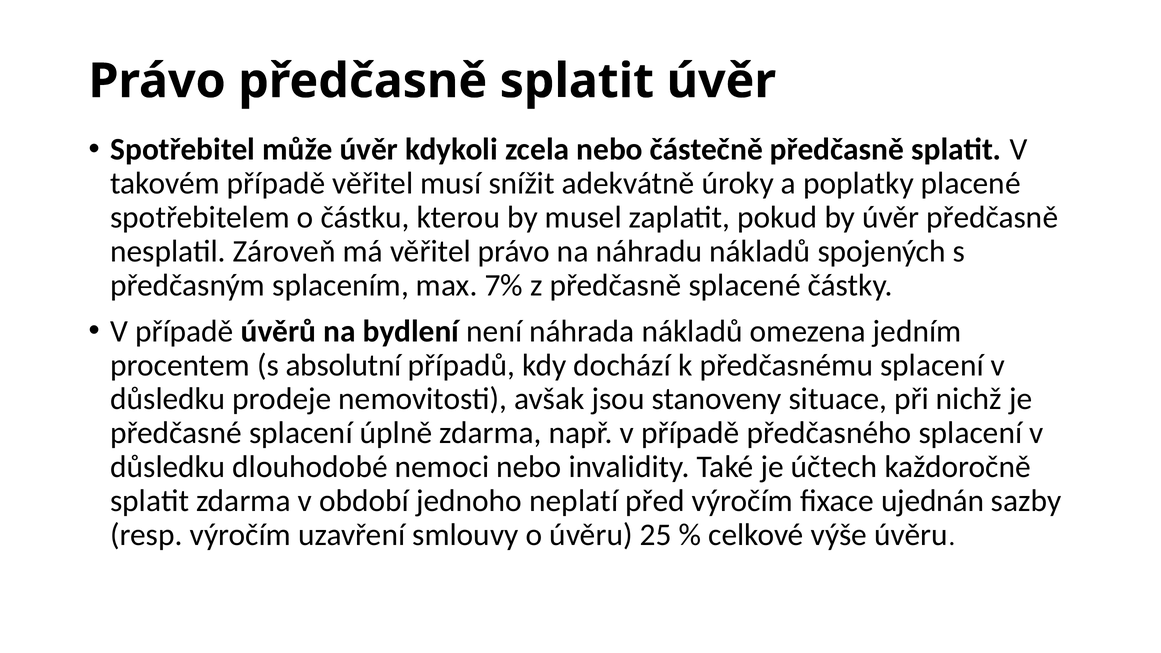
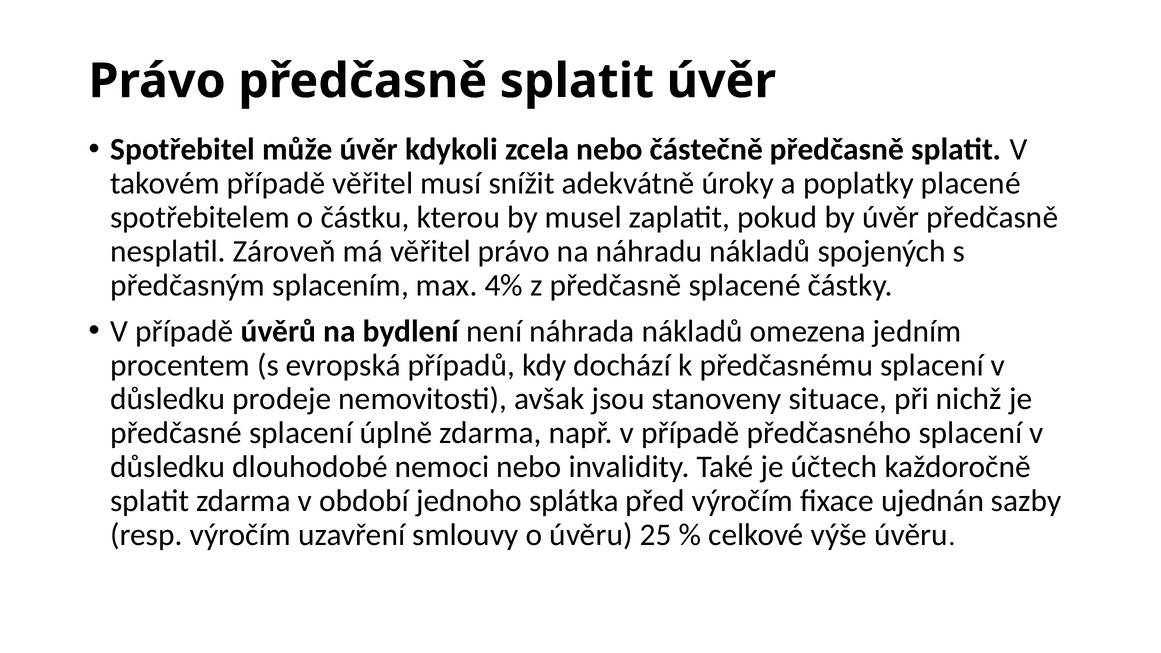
7%: 7% -> 4% (504, 285)
absolutní: absolutní -> evropská (343, 365)
neplatí: neplatí -> splátka (574, 501)
